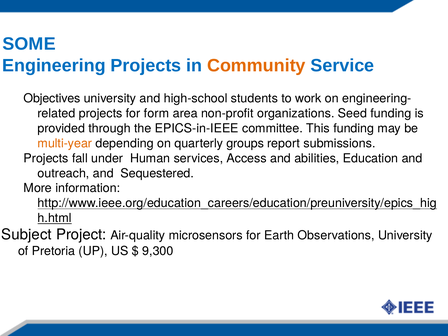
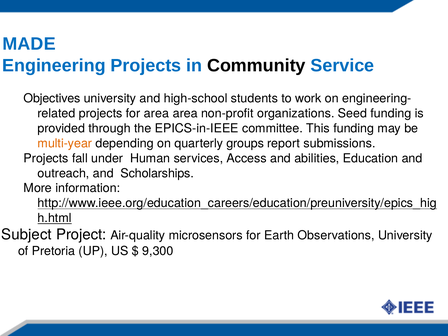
SOME: SOME -> MADE (29, 44)
Community colour: orange -> black (256, 66)
for form: form -> area (156, 113)
Sequestered: Sequestered -> Scholarships (157, 173)
